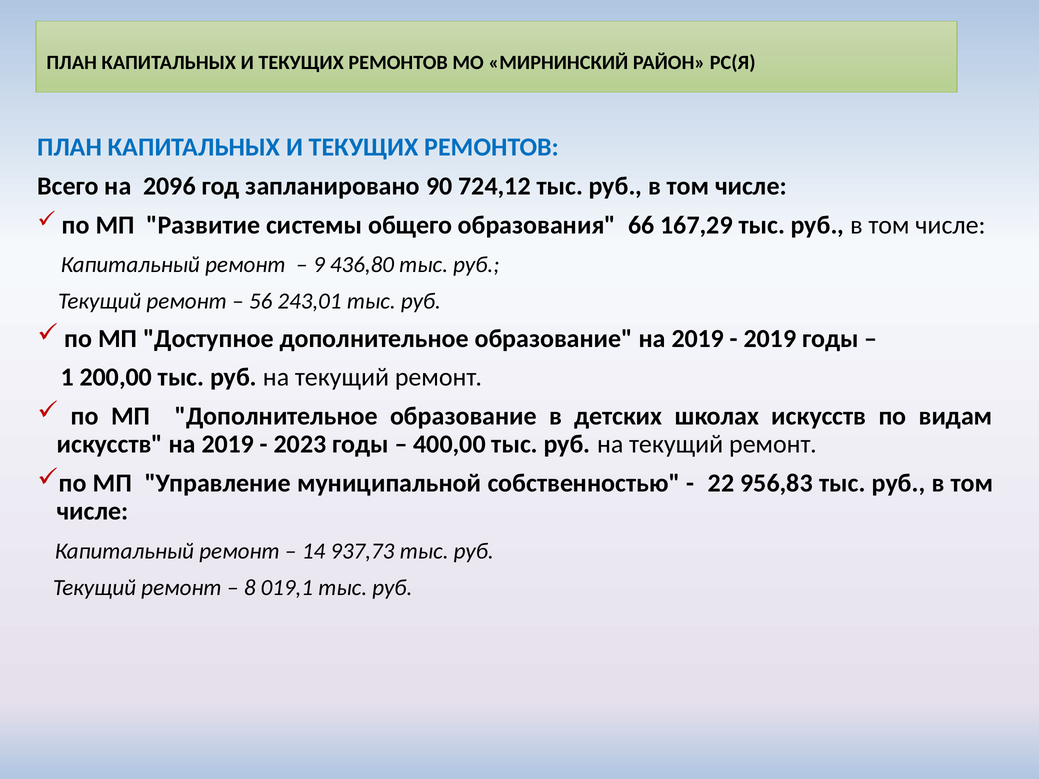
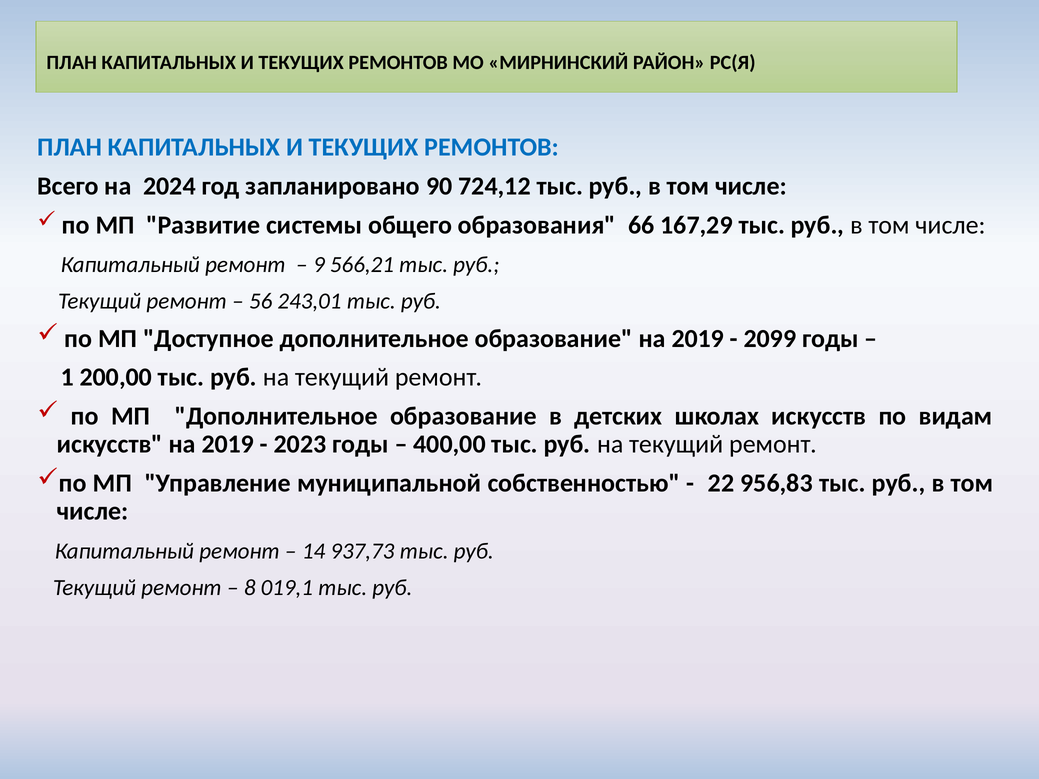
2096: 2096 -> 2024 (169, 186)
436,80: 436,80 -> 566,21 (362, 265)
2019: 2019 -> 2099 (770, 339)
